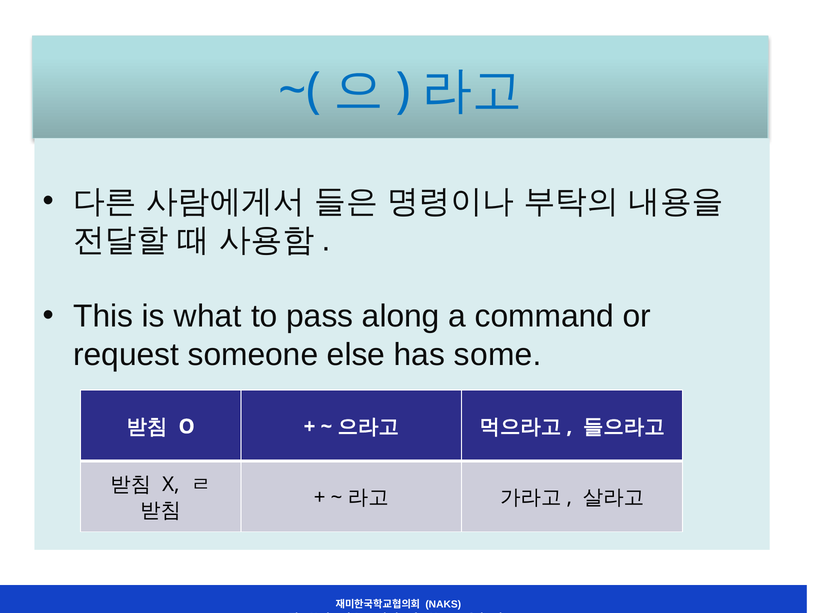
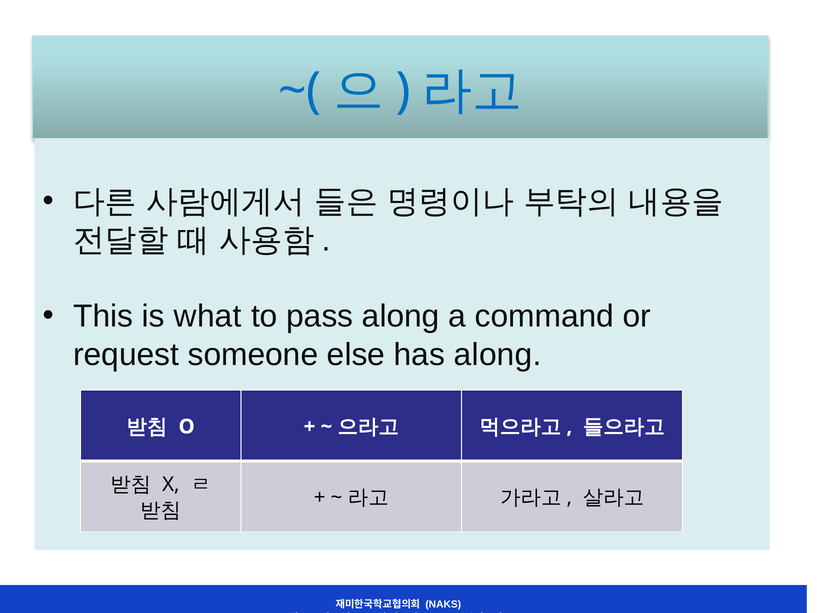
has some: some -> along (498, 354)
